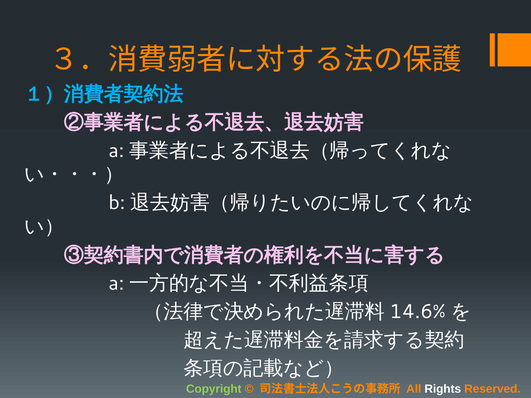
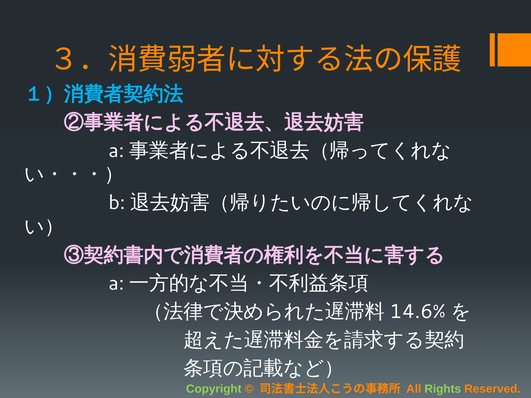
Rights colour: white -> light green (443, 389)
